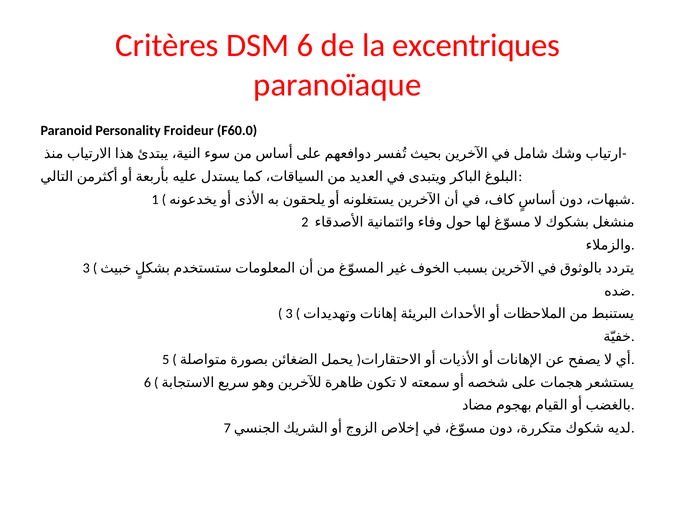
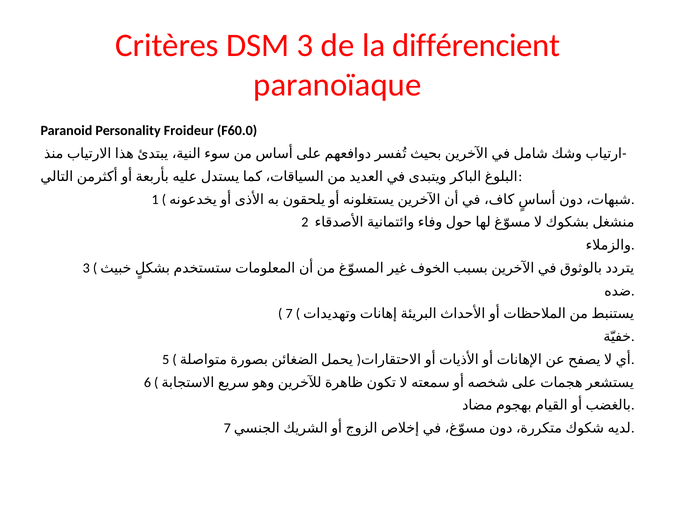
DSM 6: 6 -> 3 (305, 46)
excentriques: excentriques -> différencient (476, 46)
3: 3 -> 7 (289, 314)
